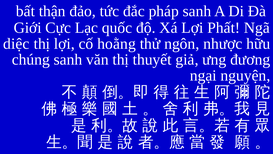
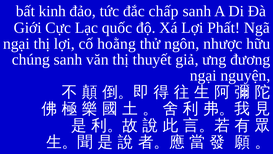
thận: thận -> kinh (52, 11)
pháp: pháp -> chấp (164, 11)
diệc: diệc -> ngại (16, 44)
